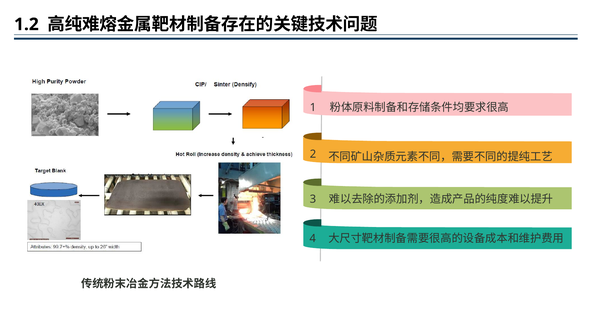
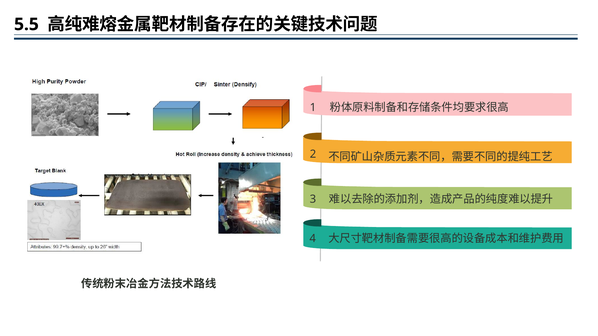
1.2: 1.2 -> 5.5 (26, 24)
